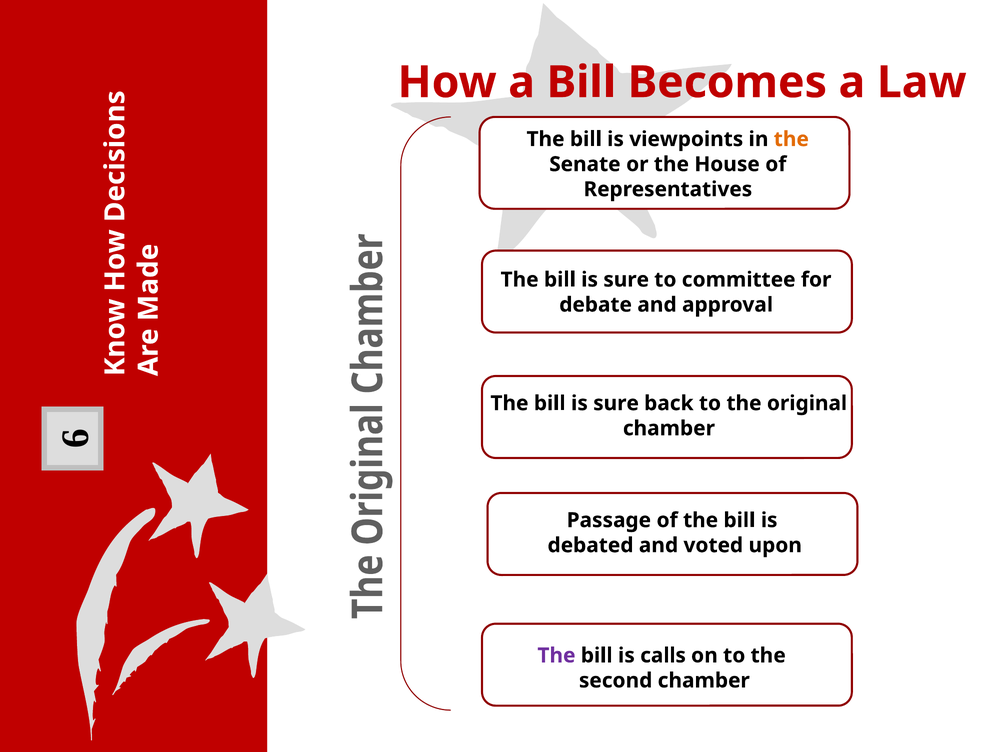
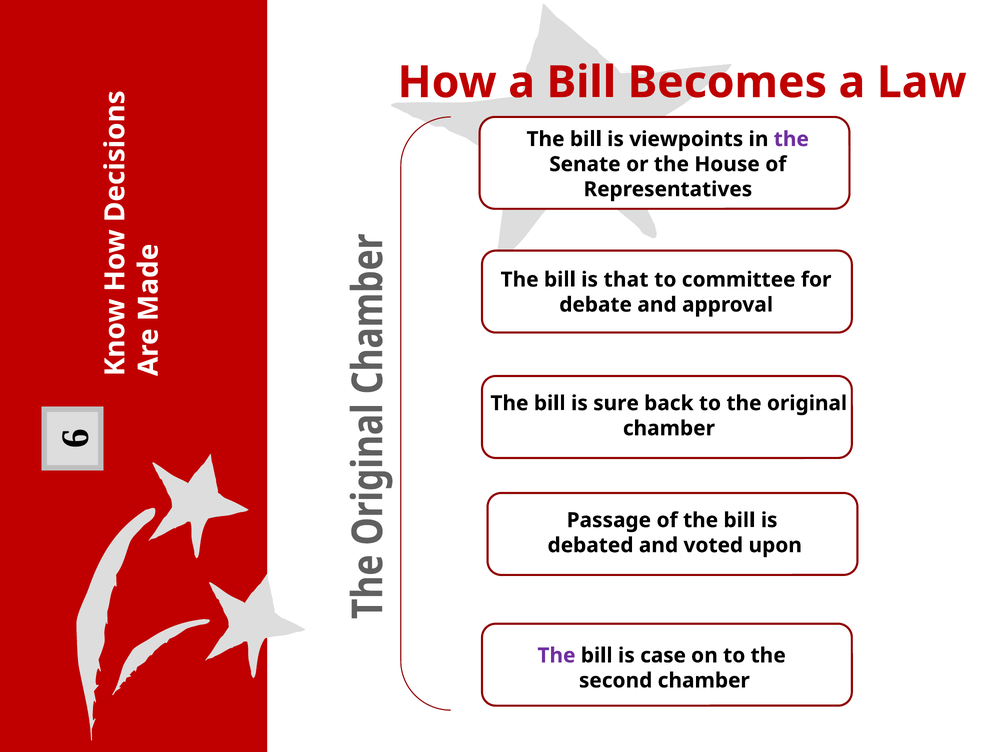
the colour: orange -> purple (791, 139)
sure: sure -> that (626, 280)
calls: calls -> case (663, 655)
